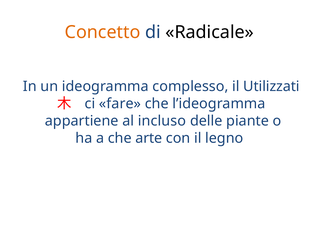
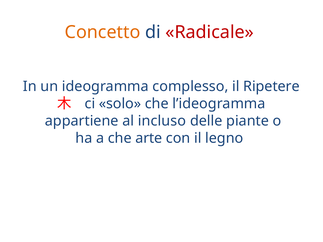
Radicale colour: black -> red (210, 32)
Utilizzati: Utilizzati -> Ripetere (271, 87)
fare: fare -> solo (120, 104)
